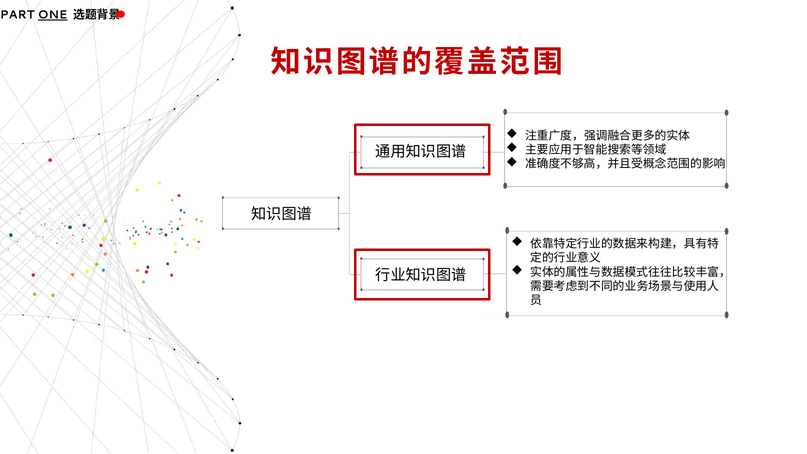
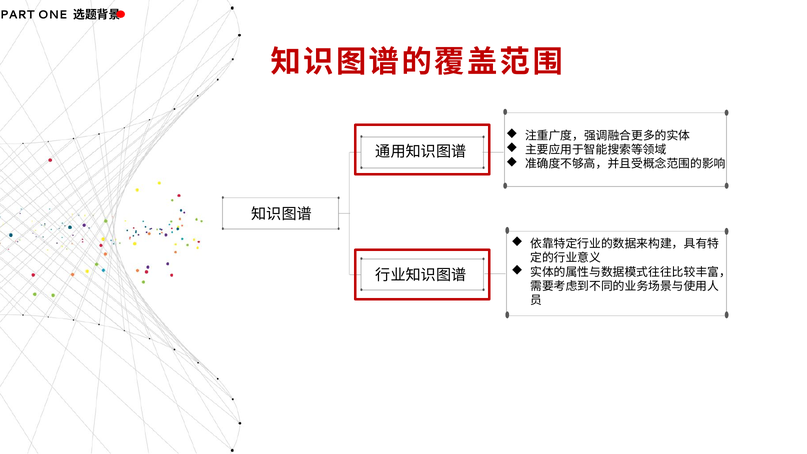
ONE underline: present -> none (53, 15)
